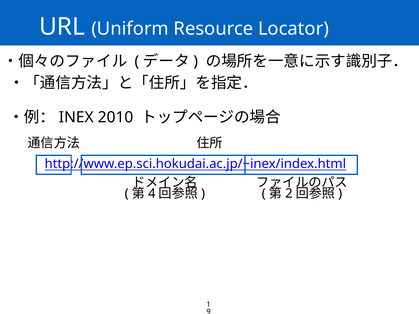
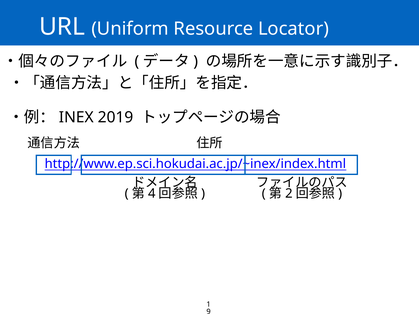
2010: 2010 -> 2019 (116, 118)
